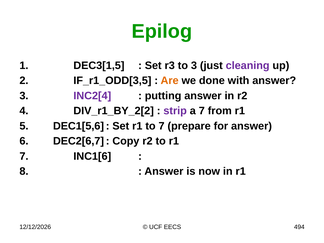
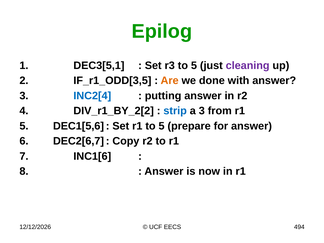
DEC3[1,5: DEC3[1,5 -> DEC3[5,1 (99, 66)
r3 to 3: 3 -> 5 (194, 66)
INC2[4 colour: purple -> blue (92, 96)
strip colour: purple -> blue (175, 111)
a 7: 7 -> 3 (202, 111)
r1 to 7: 7 -> 5 (162, 126)
